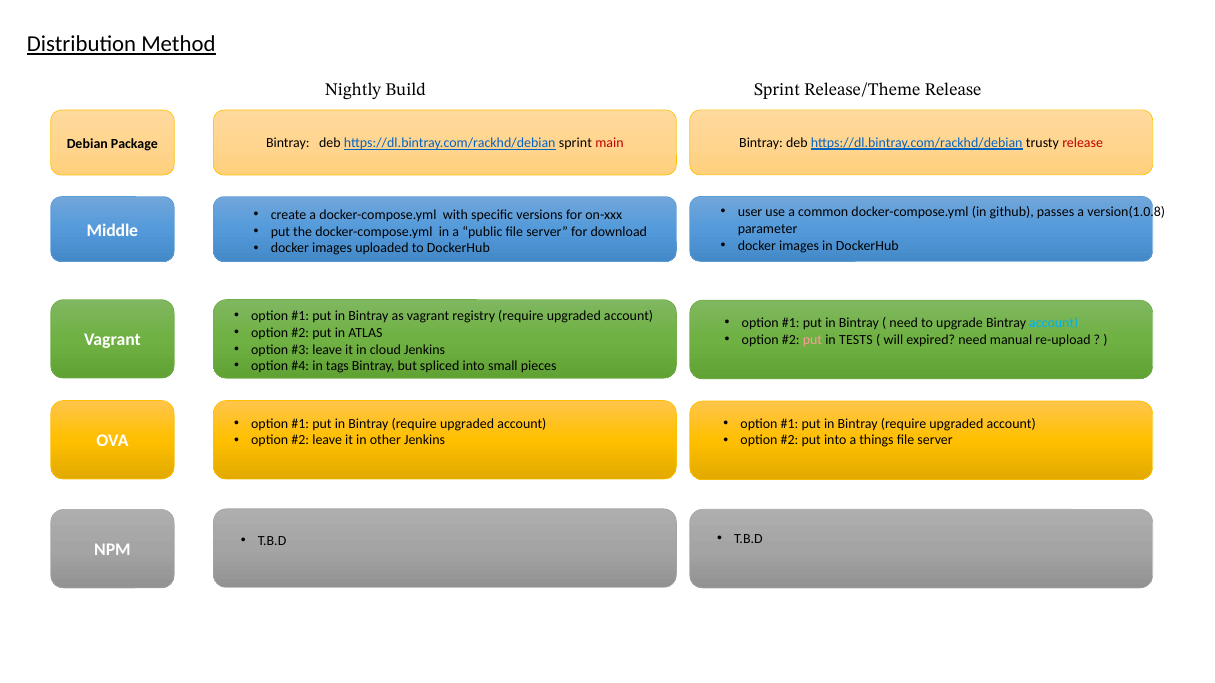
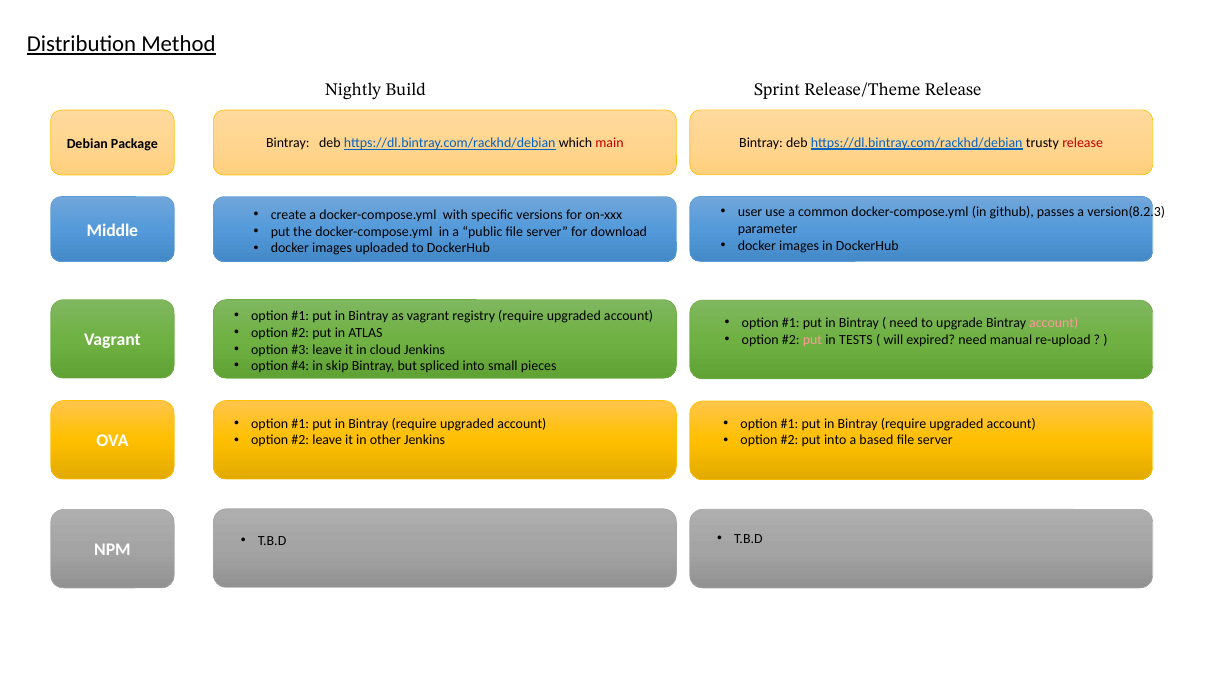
https://dl.bintray.com/rackhd/debian sprint: sprint -> which (575, 143)
version(1.0.8: version(1.0.8 -> version(8.2.3 (1126, 212)
account colour: light blue -> pink (1054, 323)
tags: tags -> skip (337, 366)
things: things -> based (876, 441)
